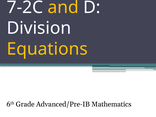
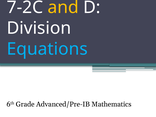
Equations colour: yellow -> light blue (47, 49)
